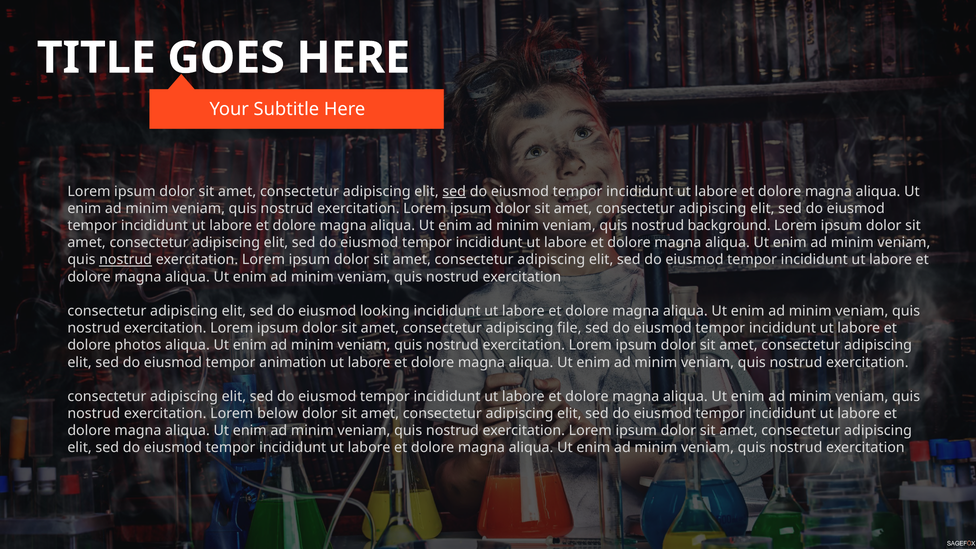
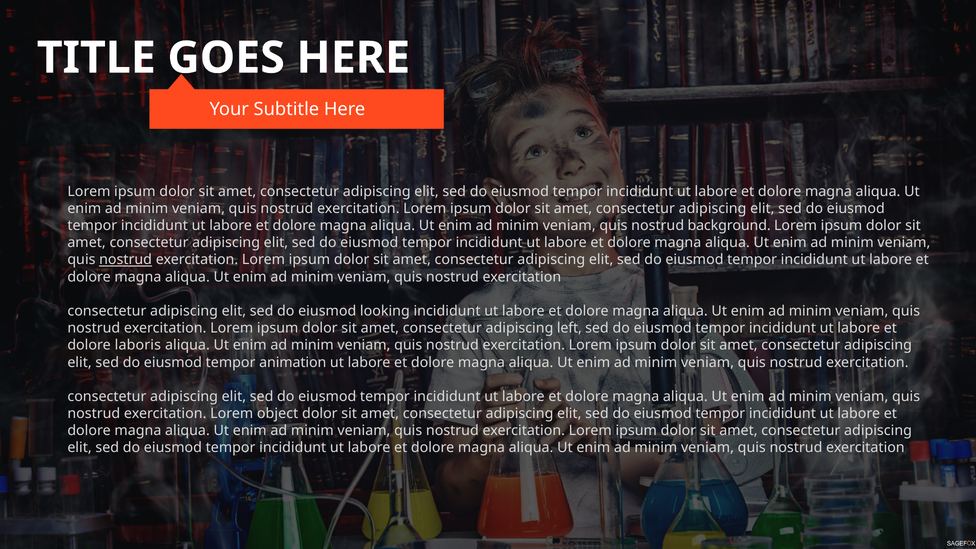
sed underline: present -> none (454, 191)
file: file -> left (569, 328)
photos: photos -> laboris (138, 345)
below: below -> object (278, 414)
